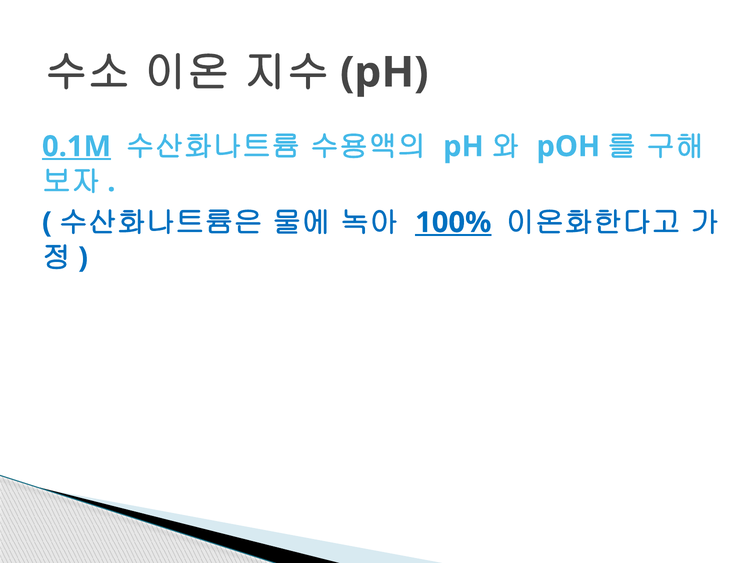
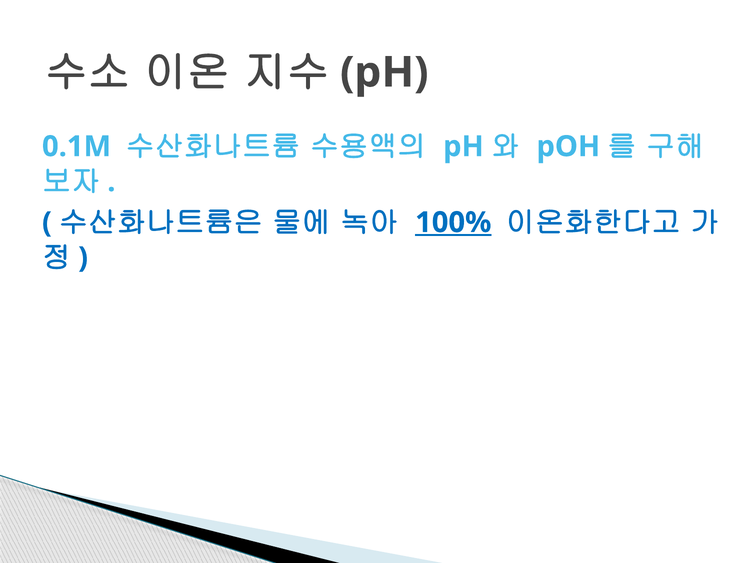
0.1M underline: present -> none (77, 146)
